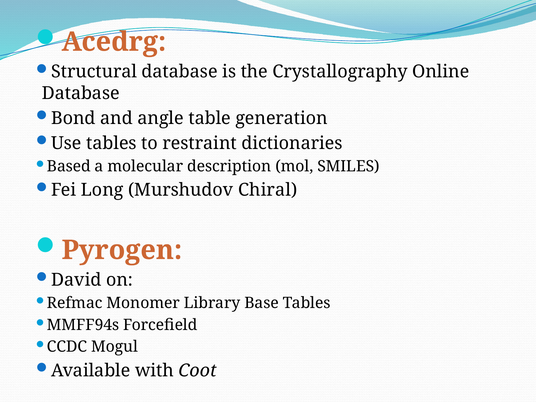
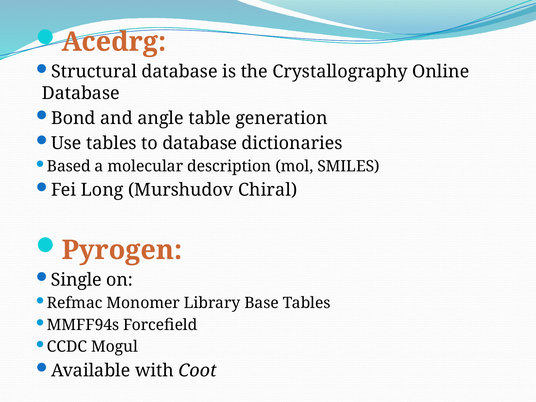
to restraint: restraint -> database (200, 143)
David: David -> Single (76, 280)
